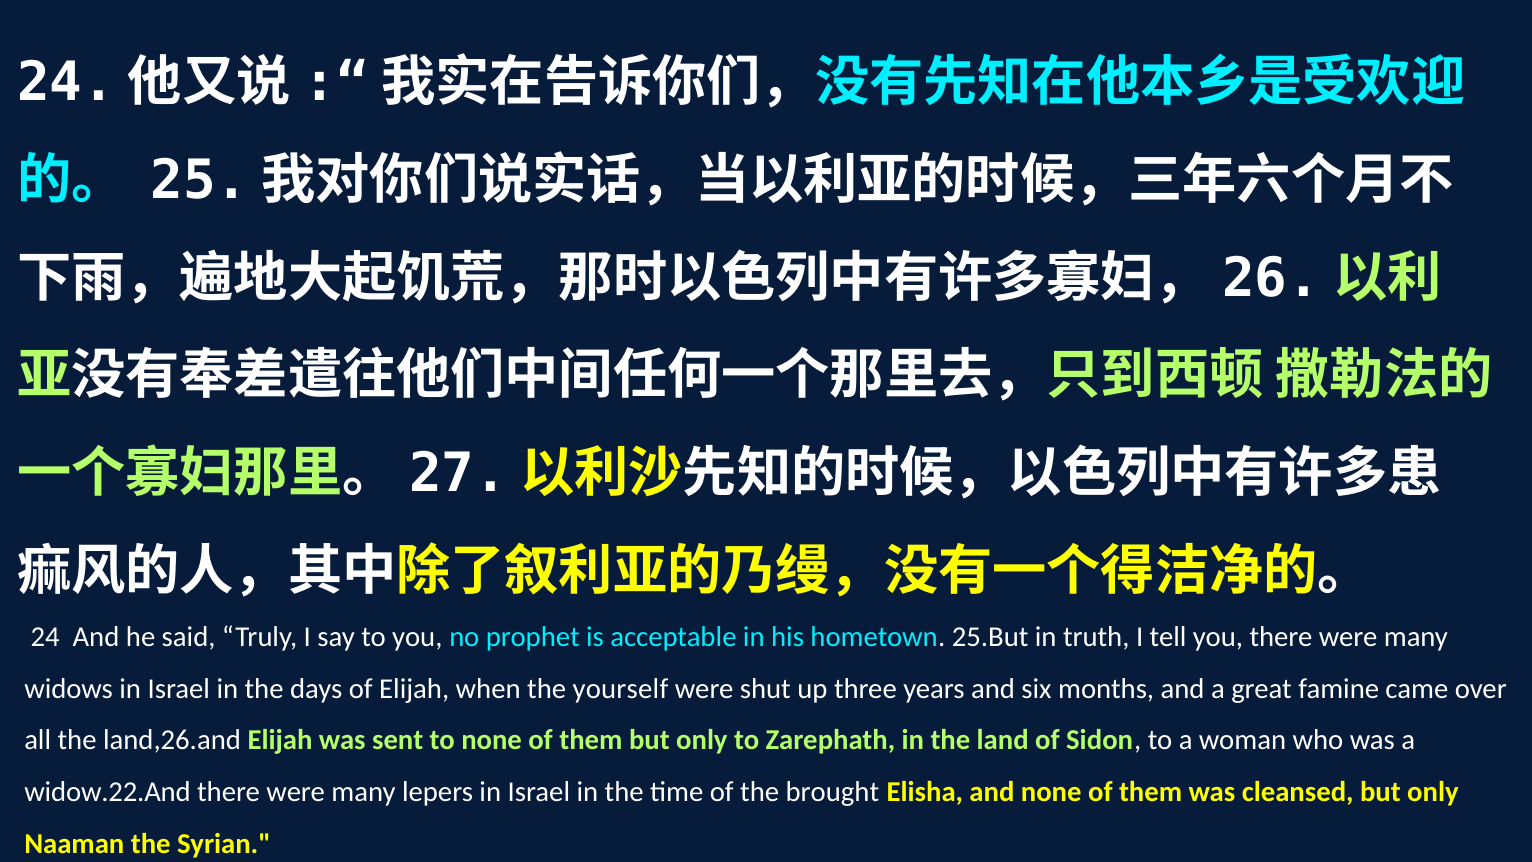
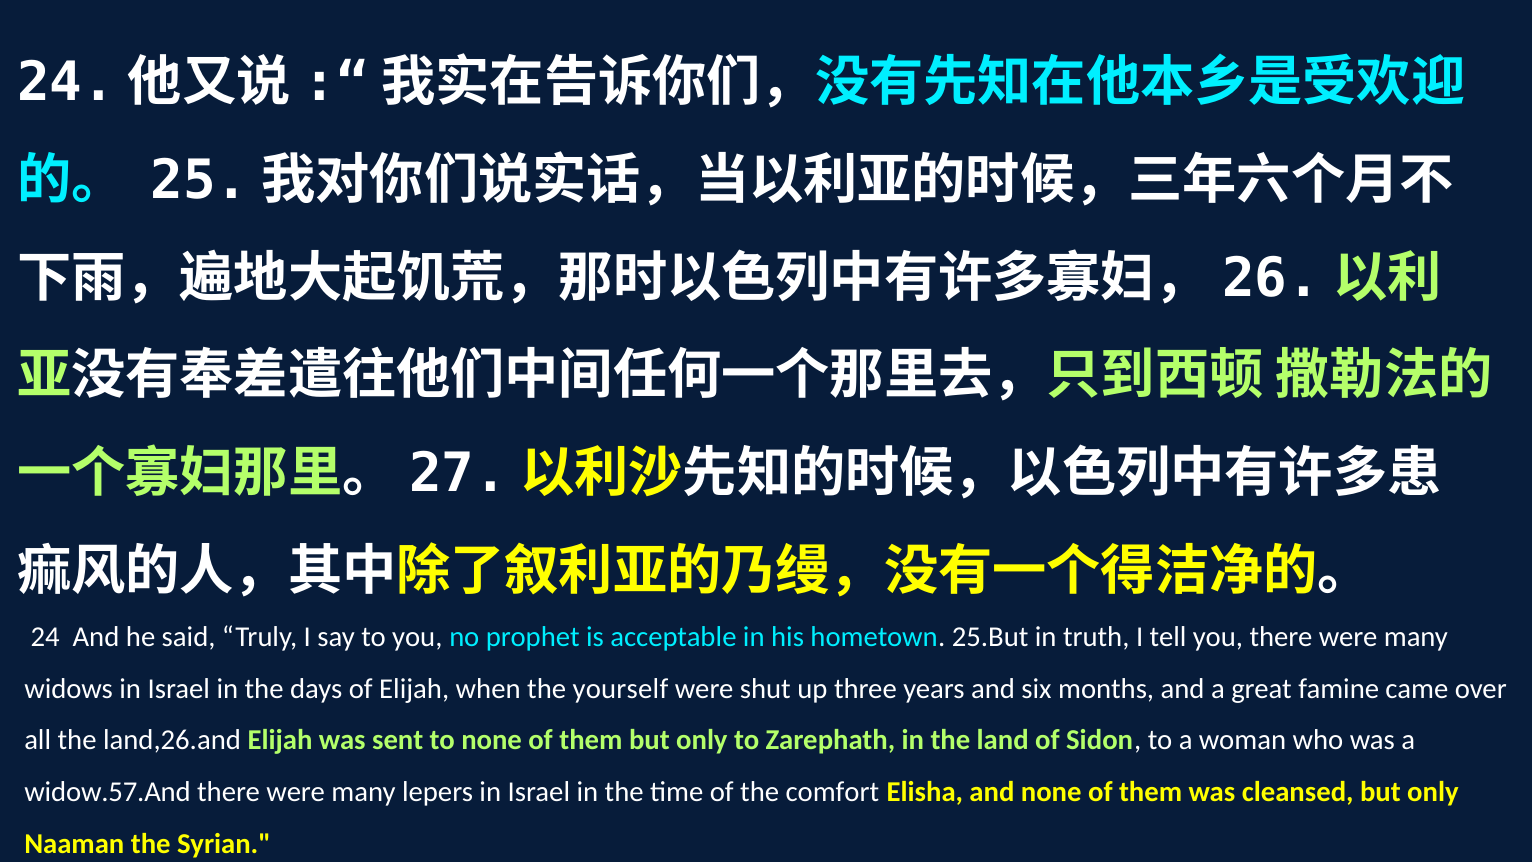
widow.22.And: widow.22.And -> widow.57.And (108, 792)
brought: brought -> comfort (832, 792)
